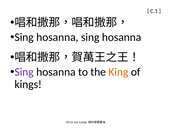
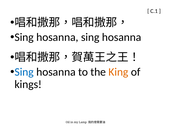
Sing colour: purple -> blue (24, 72)
